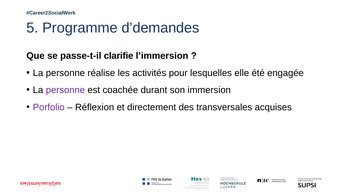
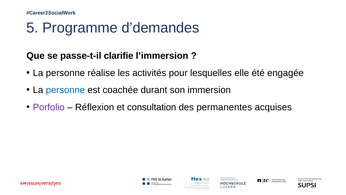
personne colour: purple -> blue (65, 90)
directement: directement -> consultation (152, 107)
transversales: transversales -> permanentes (224, 107)
